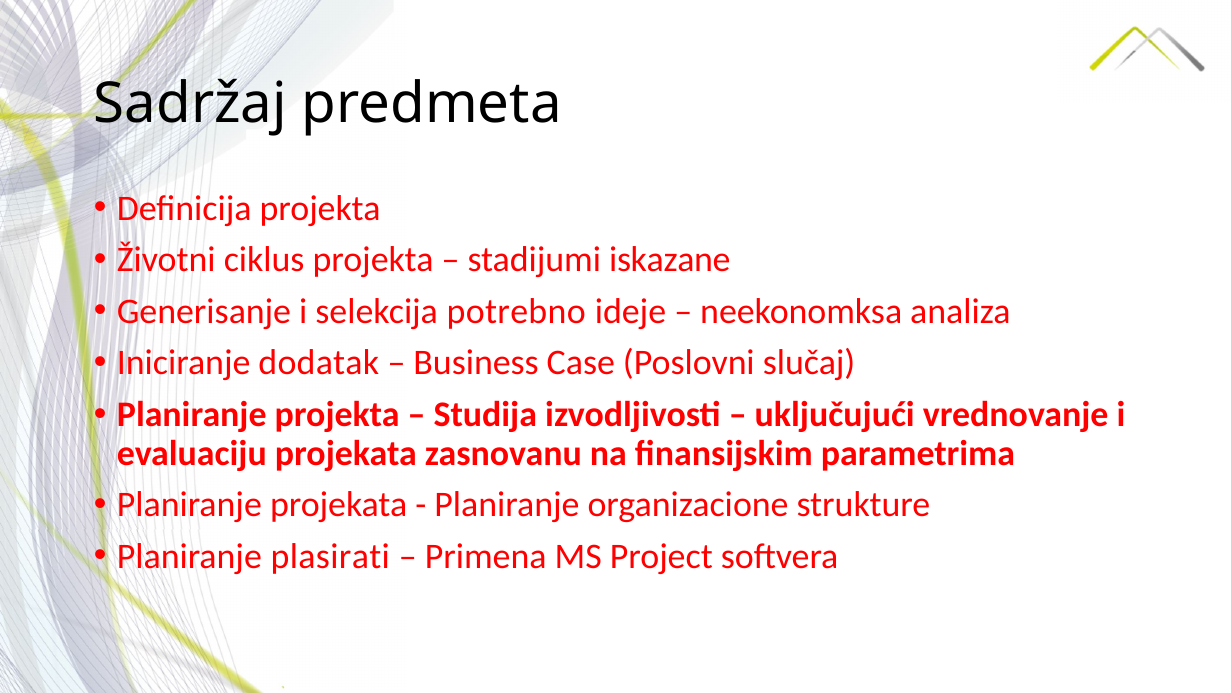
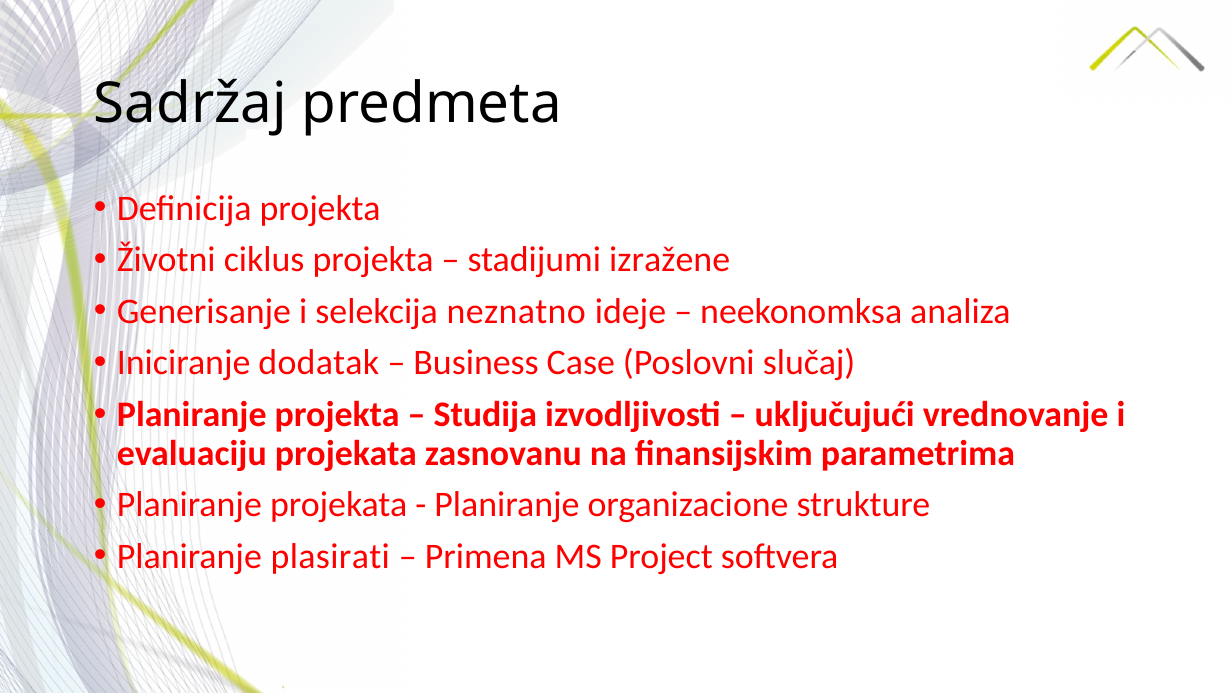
iskazane: iskazane -> izražene (670, 260)
potrebno: potrebno -> neznatno (516, 311)
